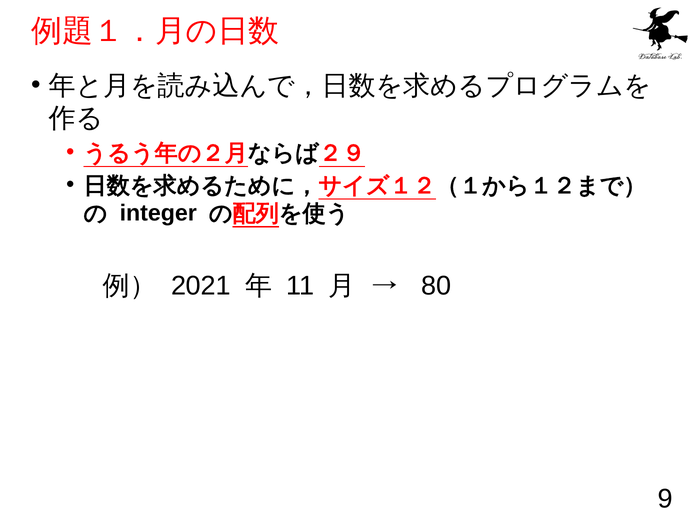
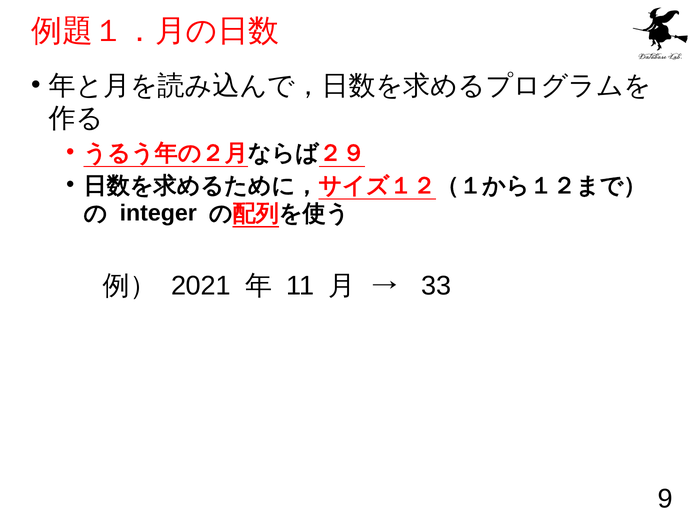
80: 80 -> 33 (436, 286)
